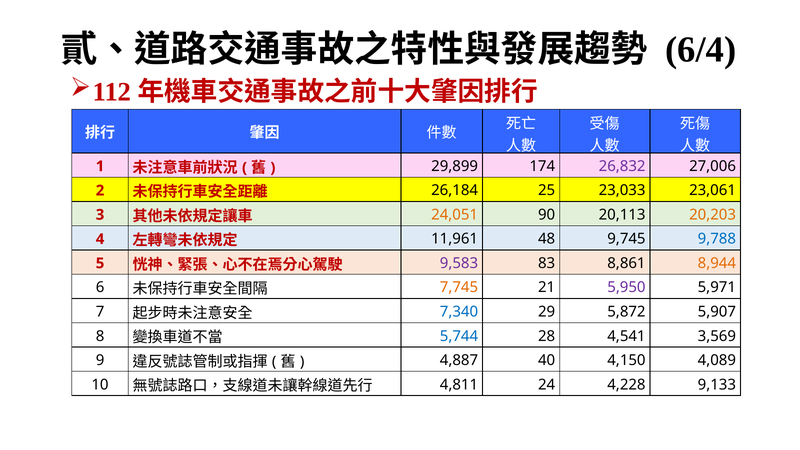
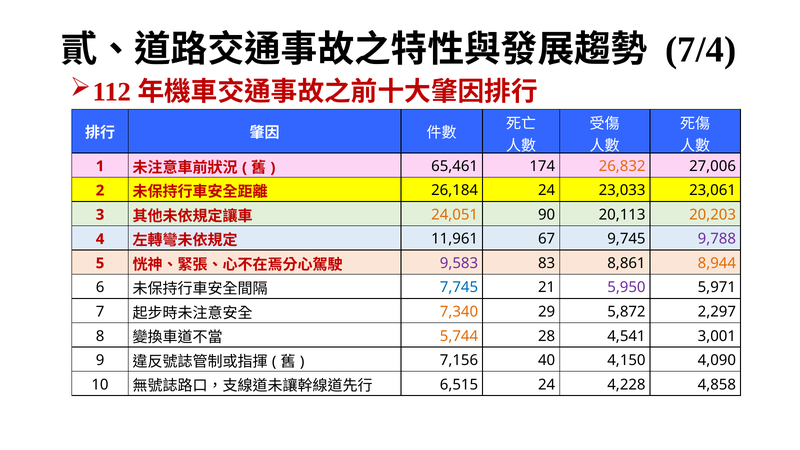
6/4: 6/4 -> 7/4 (701, 50)
29,899: 29,899 -> 65,461 (455, 166)
26,832 colour: purple -> orange (622, 166)
26,184 25: 25 -> 24 (547, 190)
48: 48 -> 67 (547, 239)
9,788 colour: blue -> purple (717, 239)
7,745 colour: orange -> blue (459, 288)
7,340 colour: blue -> orange (459, 312)
5,907: 5,907 -> 2,297 (717, 312)
5,744 colour: blue -> orange (459, 336)
3,569: 3,569 -> 3,001 (717, 336)
4,887: 4,887 -> 7,156 (459, 360)
4,089: 4,089 -> 4,090 (717, 360)
4,811: 4,811 -> 6,515 (459, 385)
9,133: 9,133 -> 4,858 (717, 385)
